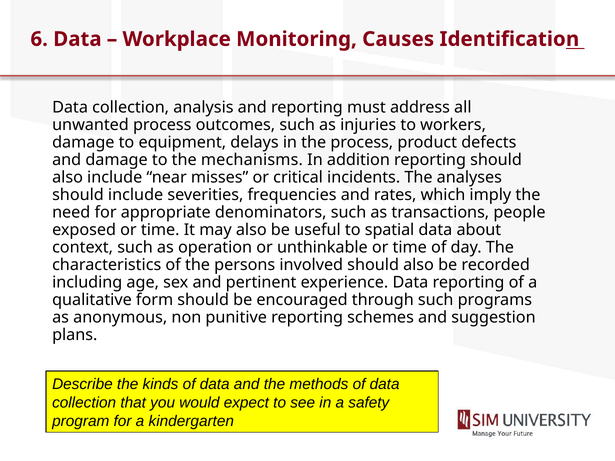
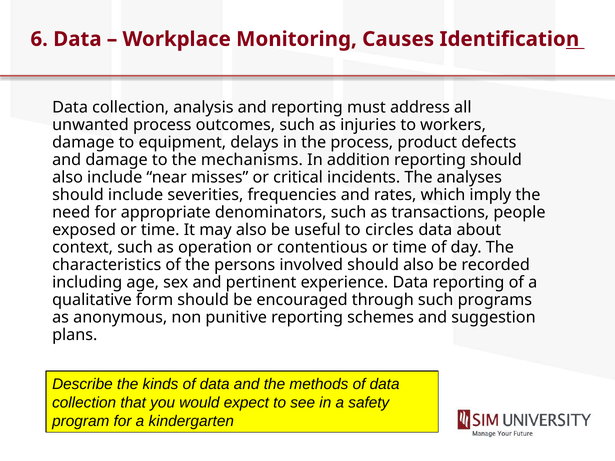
spatial: spatial -> circles (389, 230)
unthinkable: unthinkable -> contentious (322, 247)
